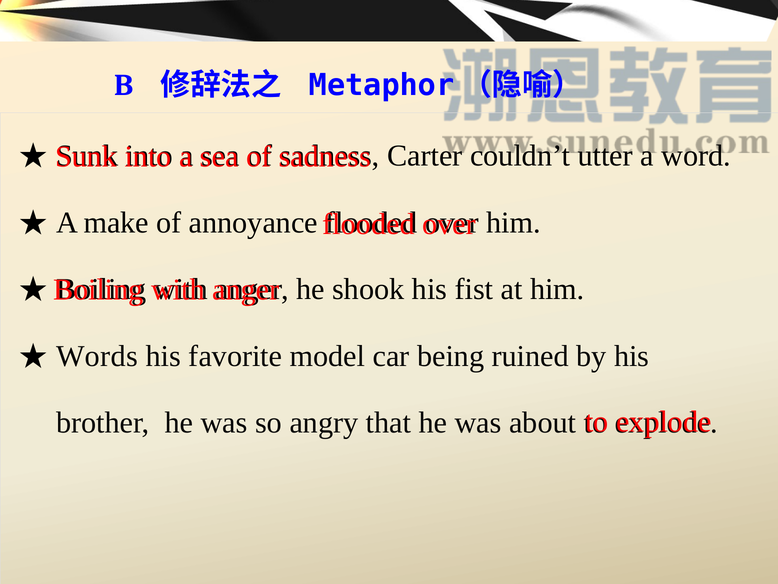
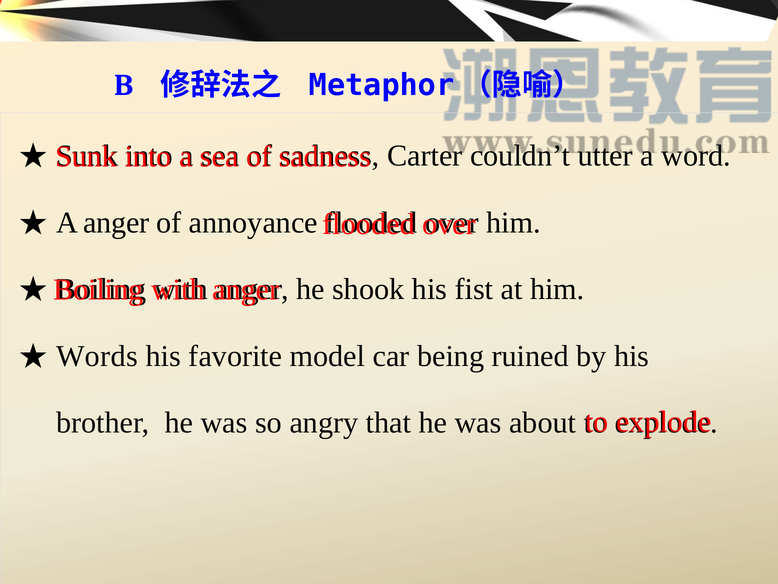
A make: make -> anger (116, 222)
